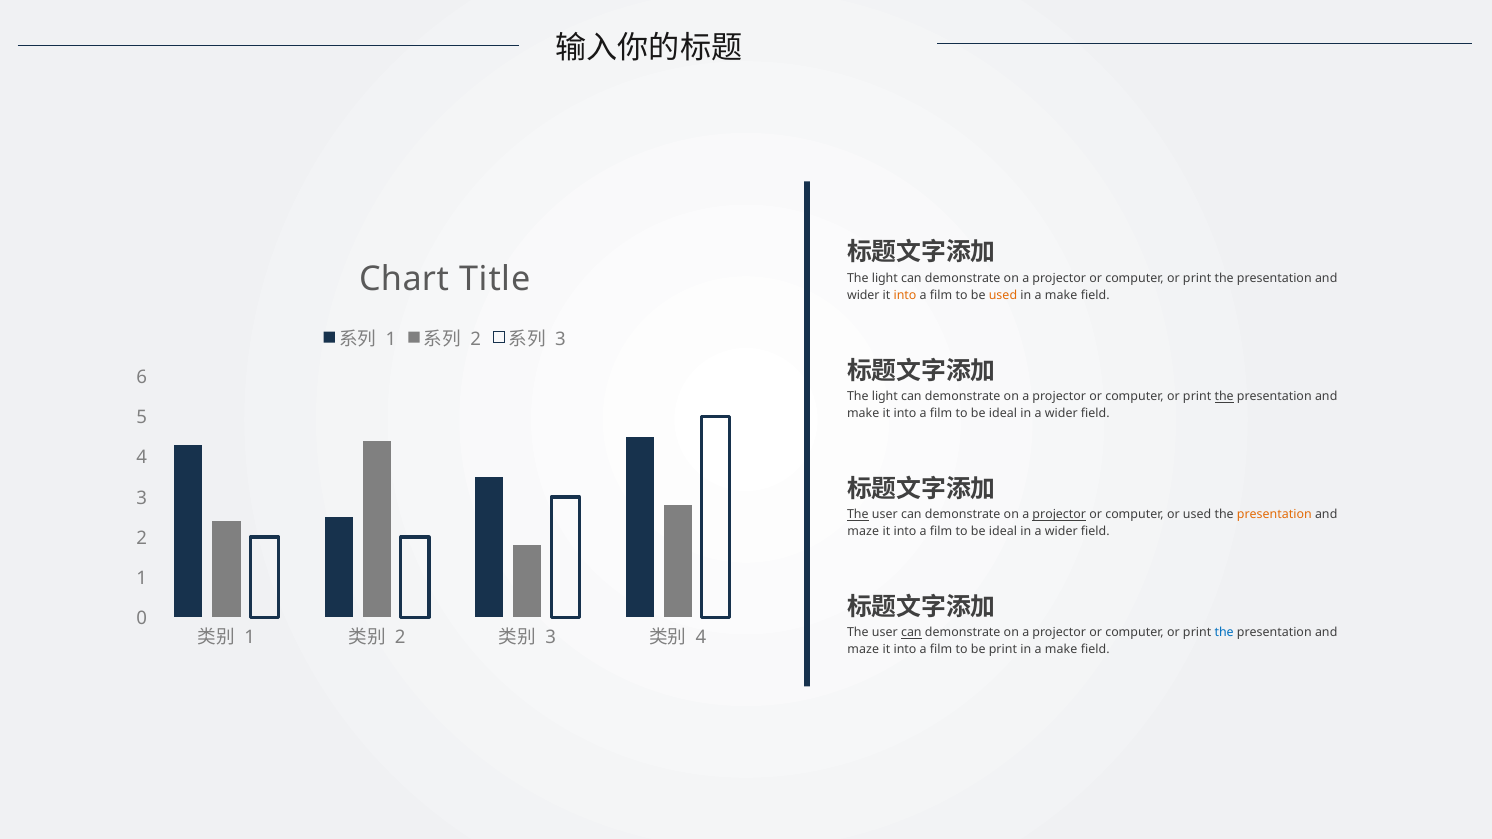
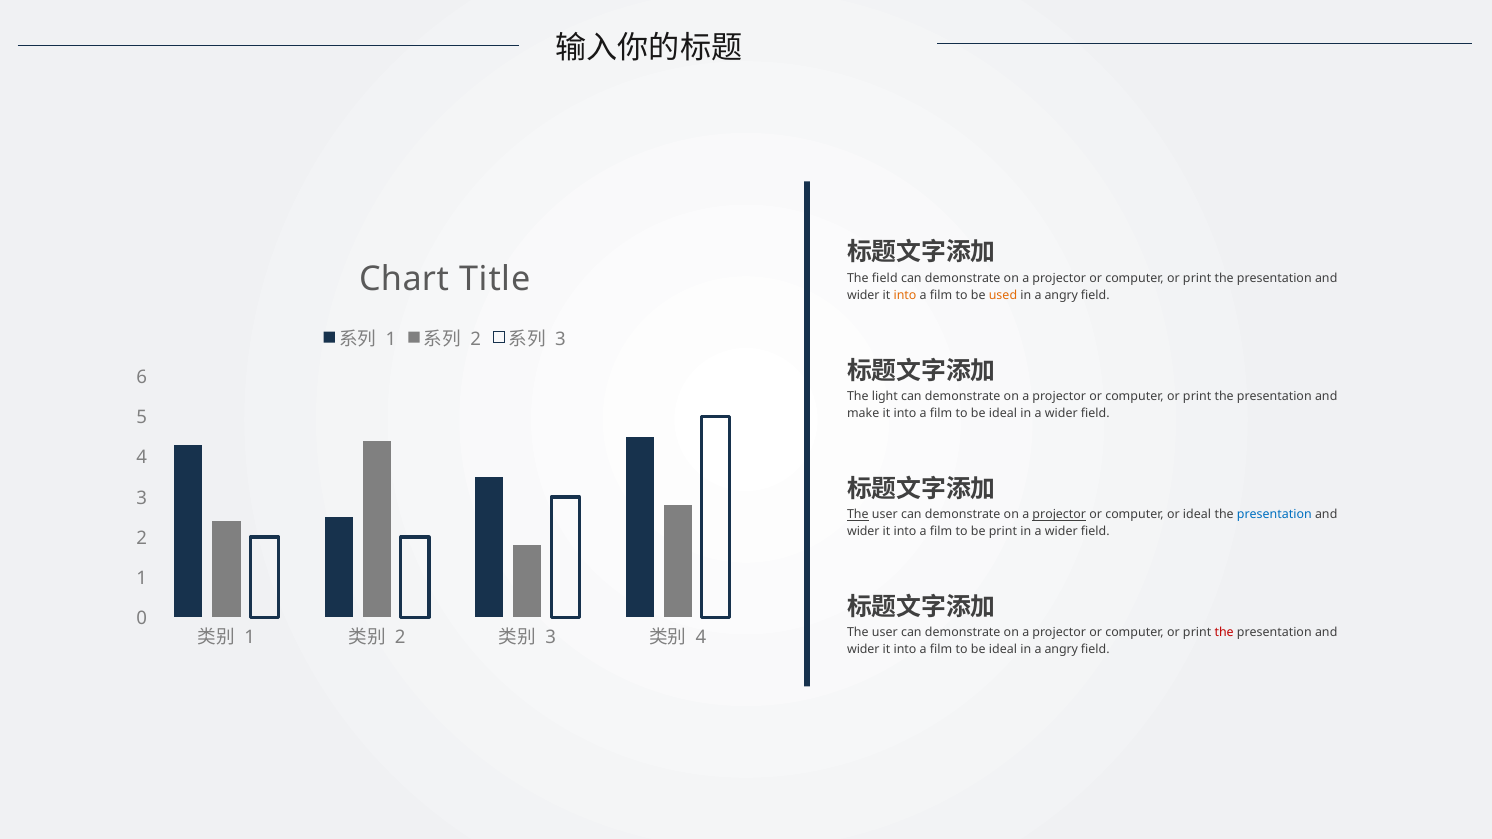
light: light -> field (885, 279)
make: make -> angry (1061, 296)
the underline: present -> none (1224, 397)
or used: used -> ideal (1197, 515)
presentation colour: orange -> blue (1274, 515)
maze: maze -> wider (863, 532)
ideal: ideal -> print (1003, 532)
can underline: present -> none (911, 633)
the colour: blue -> red (1224, 633)
maze: maze -> wider (863, 650)
print: print -> ideal (1003, 650)
make: make -> angry (1061, 650)
